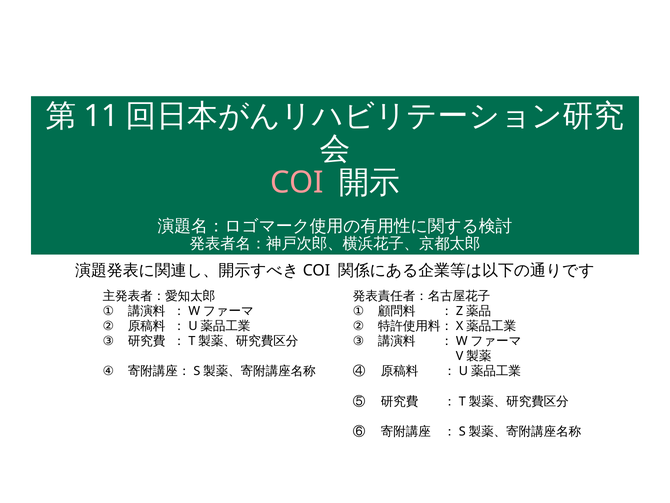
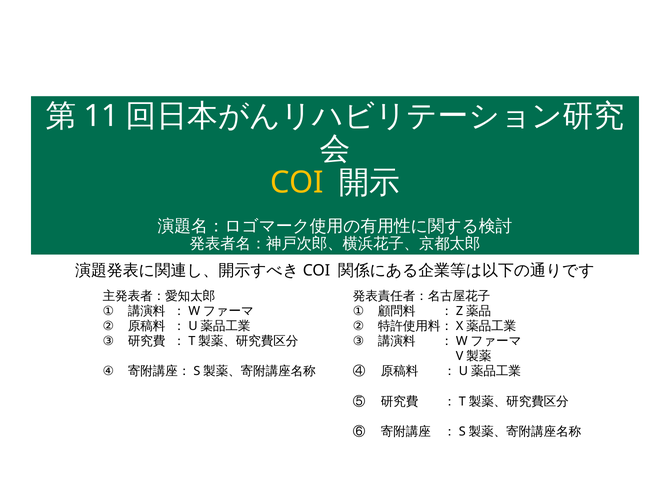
COI colour: pink -> yellow (297, 182)
